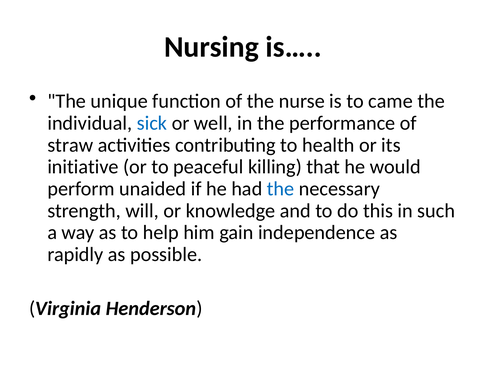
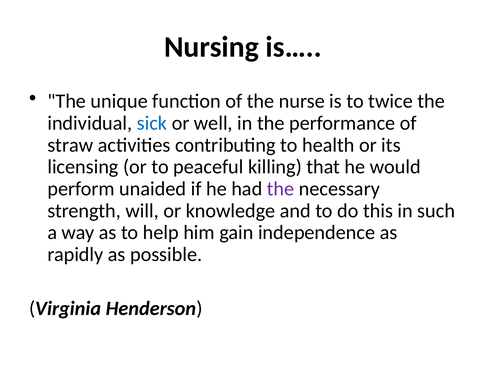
came: came -> twice (391, 101)
initiative: initiative -> licensing (83, 167)
the colour: blue -> purple (281, 189)
